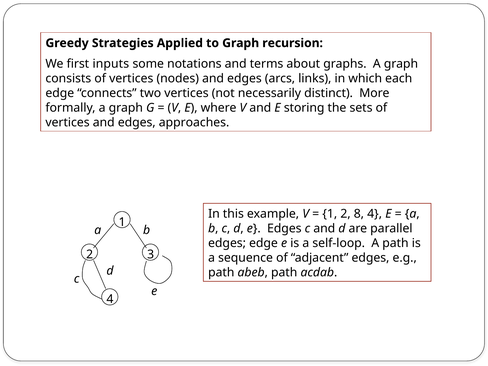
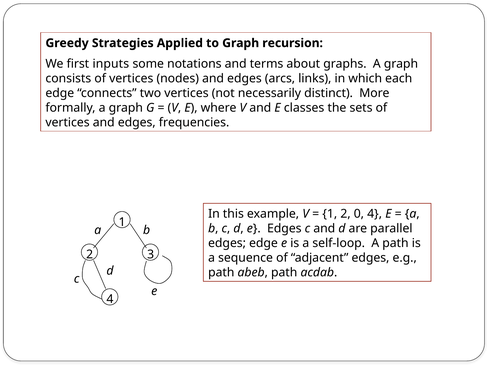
storing: storing -> classes (304, 108)
approaches: approaches -> frequencies (194, 122)
8: 8 -> 0 (359, 214)
